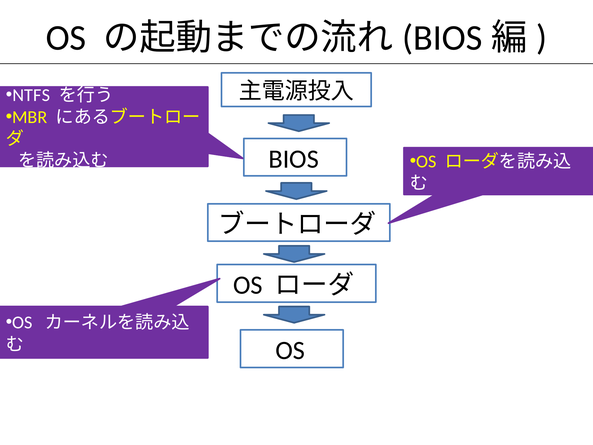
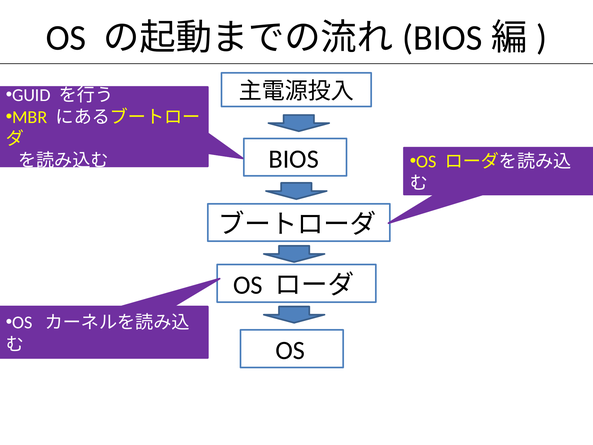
NTFS: NTFS -> GUID (31, 95)
